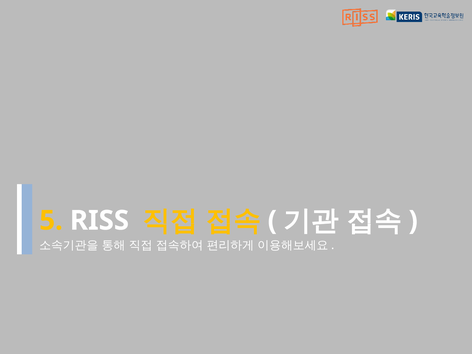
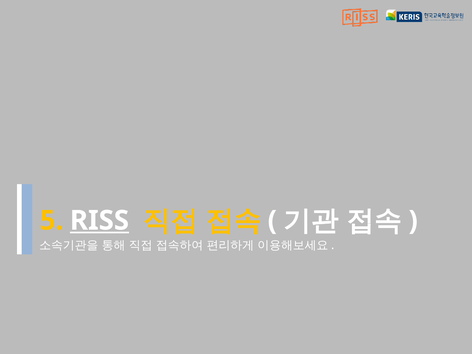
RISS underline: none -> present (99, 221)
